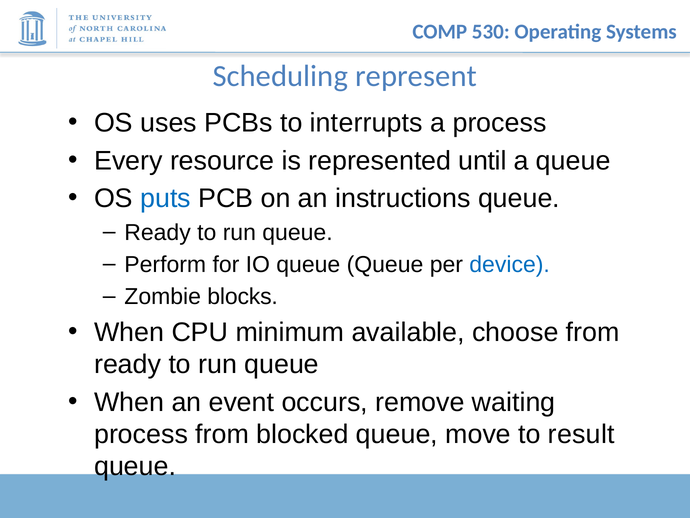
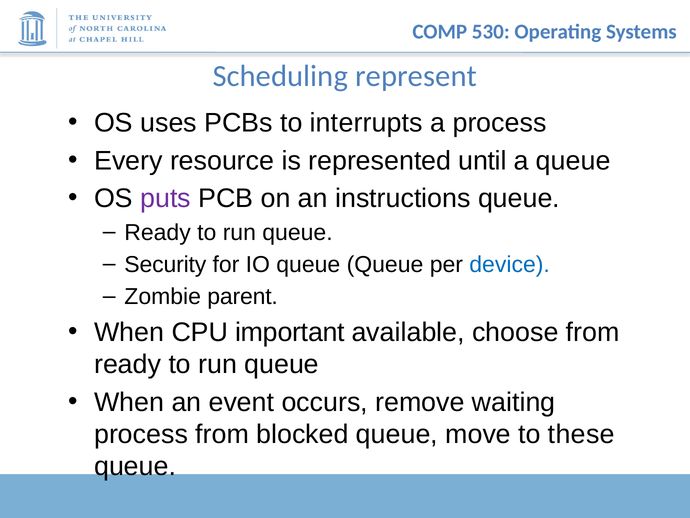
puts colour: blue -> purple (166, 198)
Perform: Perform -> Security (165, 264)
blocks: blocks -> parent (243, 297)
minimum: minimum -> important (290, 332)
result: result -> these (581, 434)
